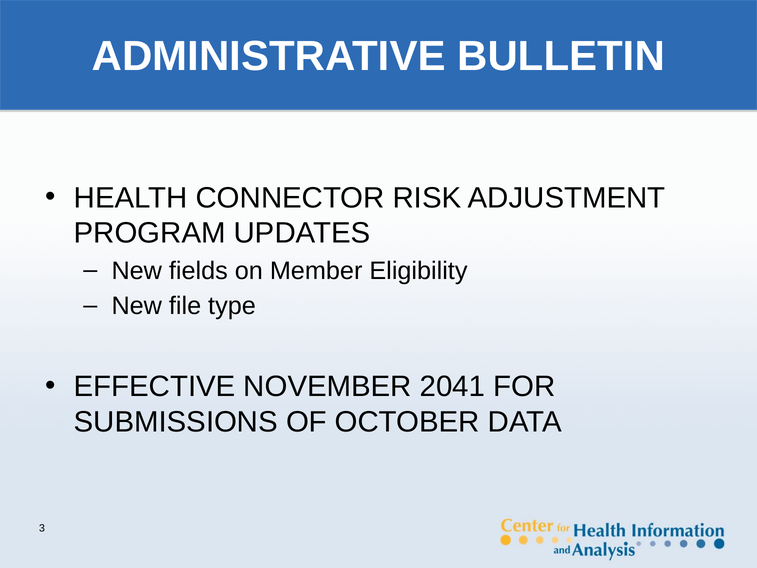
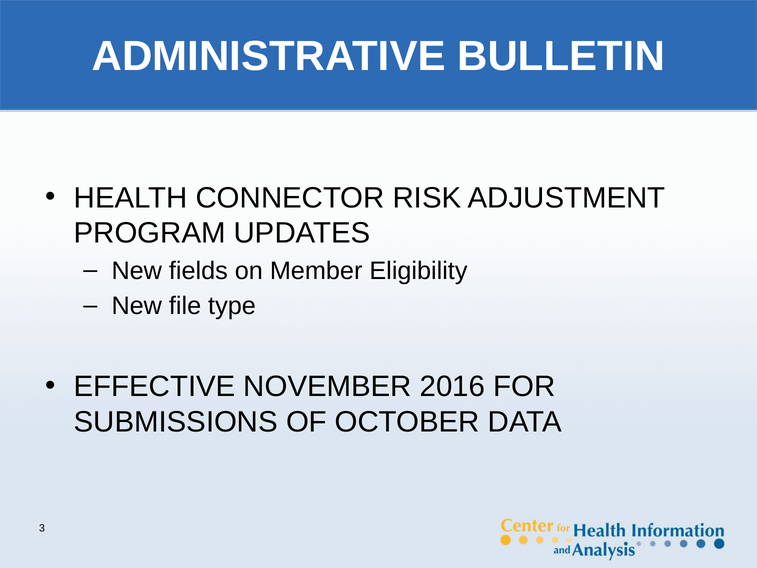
2041: 2041 -> 2016 (452, 386)
